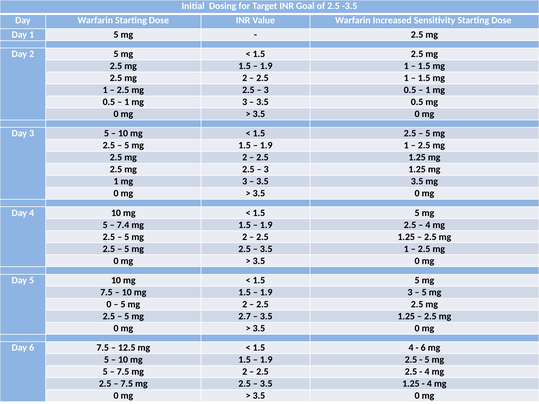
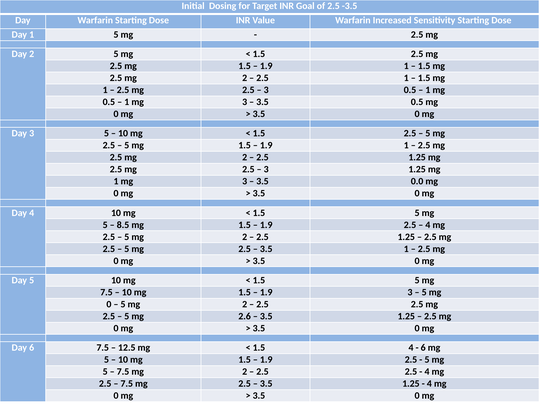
3.5 3.5: 3.5 -> 0.0 (417, 182)
7.4: 7.4 -> 8.5 (123, 225)
2.7: 2.7 -> 2.6 (245, 316)
